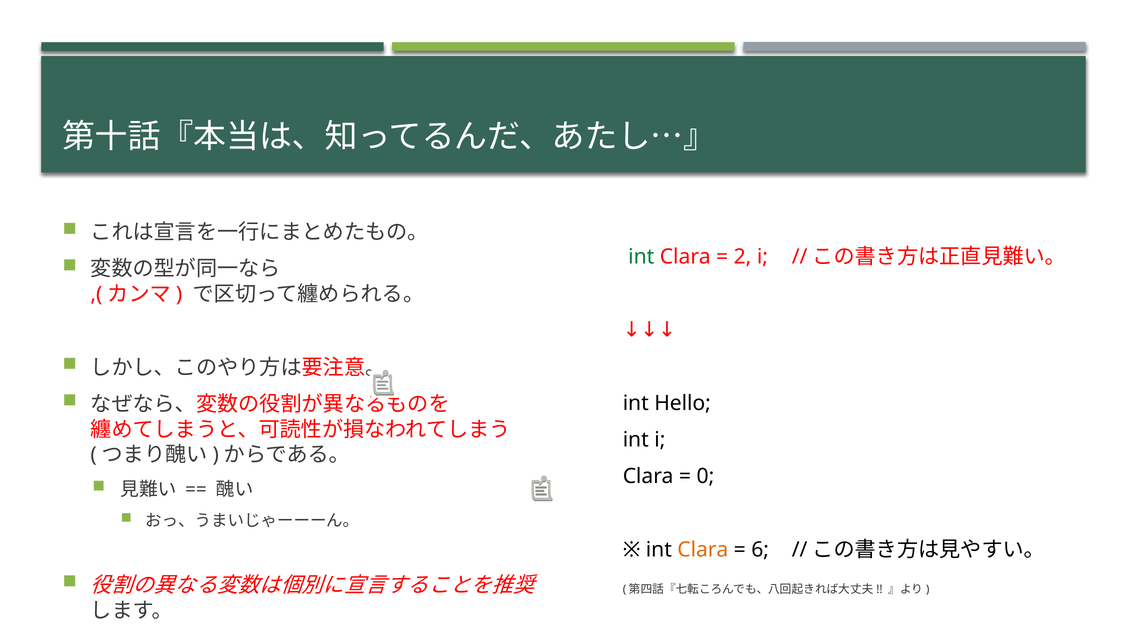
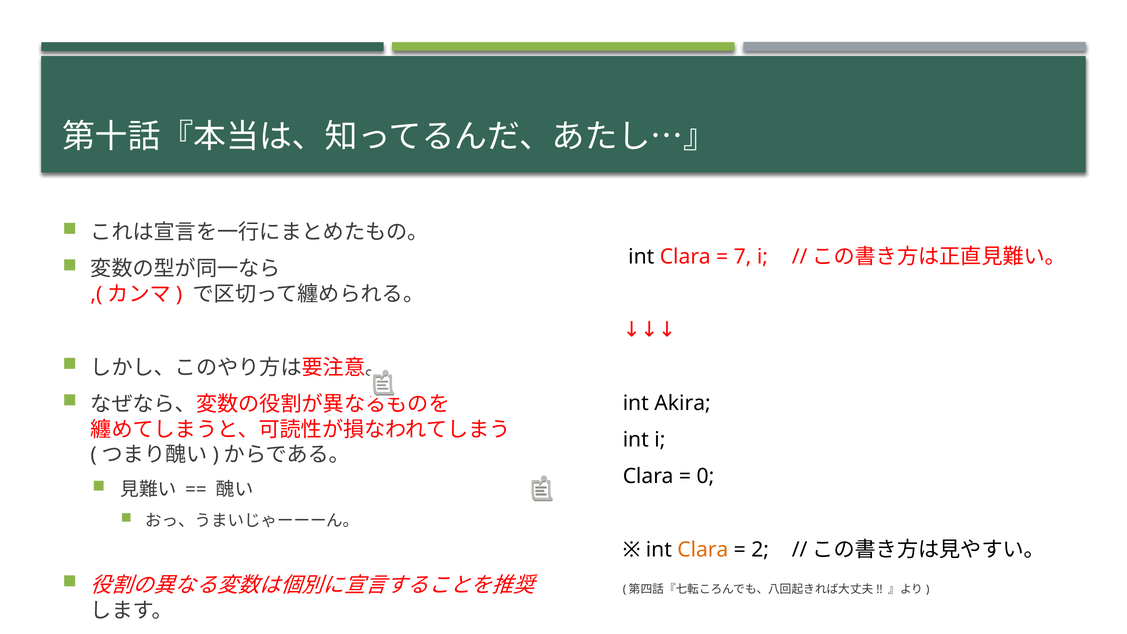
int colour: green -> black (641, 257)
2: 2 -> 7 (743, 257)
Hello: Hello -> Akira (683, 403)
6: 6 -> 2 (760, 550)
